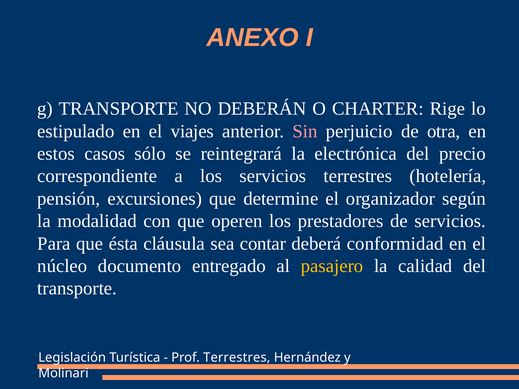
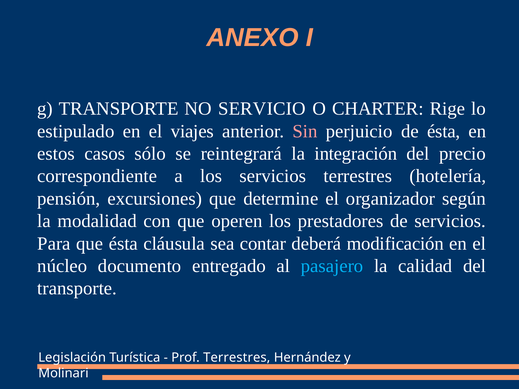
DEBERÁN: DEBERÁN -> SERVICIO (262, 109)
de otra: otra -> ésta (444, 131)
electrónica: electrónica -> integración (356, 154)
conformidad: conformidad -> modificación (395, 244)
pasajero colour: yellow -> light blue (332, 266)
